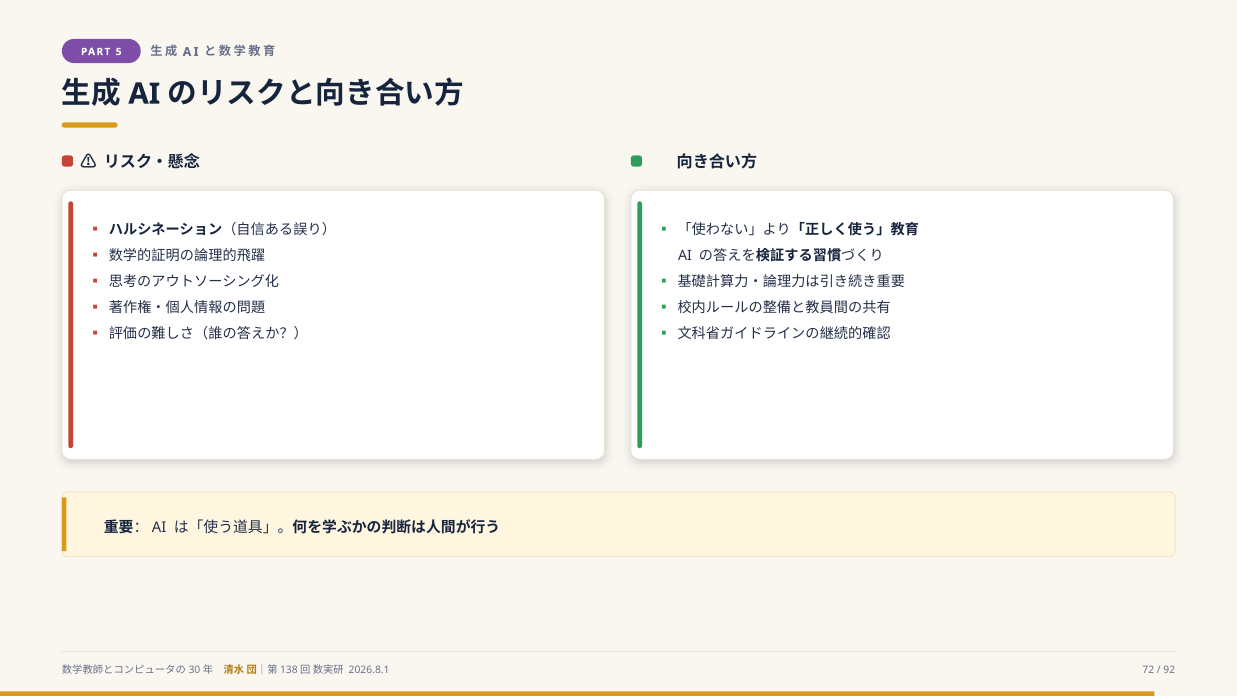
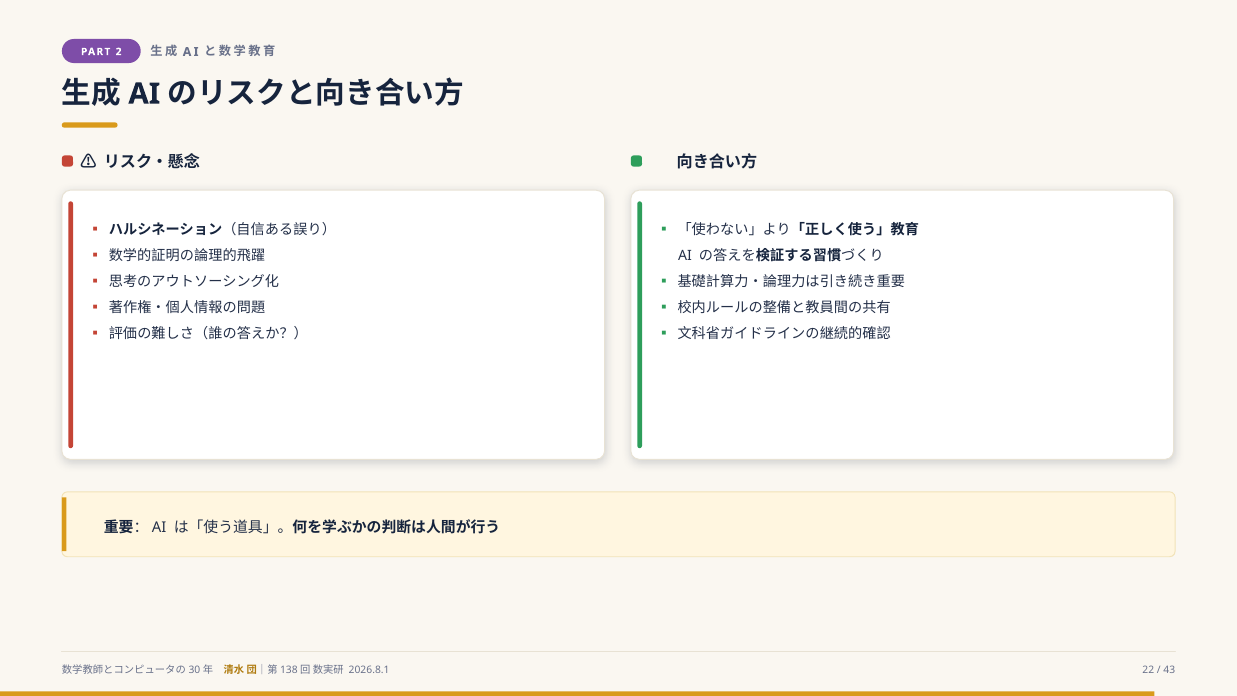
5: 5 -> 2 (119, 52)
72: 72 -> 22 (1148, 670)
92: 92 -> 43 (1169, 670)
